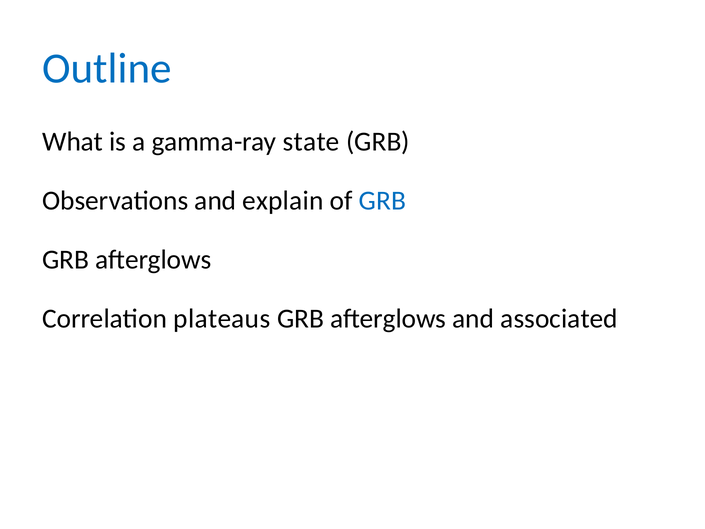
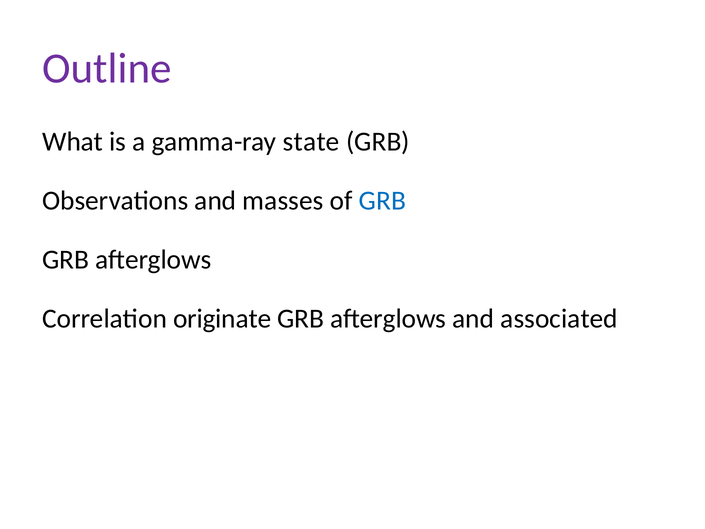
Outline colour: blue -> purple (107, 68)
explain: explain -> masses (283, 201)
plateaus: plateaus -> originate (222, 319)
